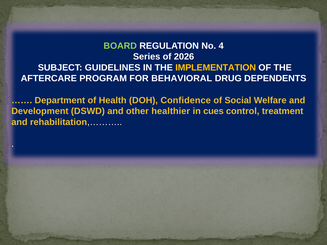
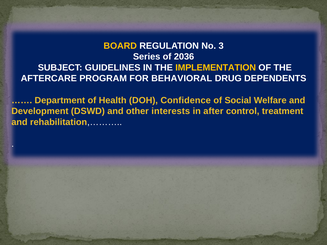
BOARD colour: light green -> yellow (120, 46)
4: 4 -> 3 (221, 46)
2026: 2026 -> 2036 (184, 57)
healthier: healthier -> interests (171, 111)
cues: cues -> after (213, 111)
